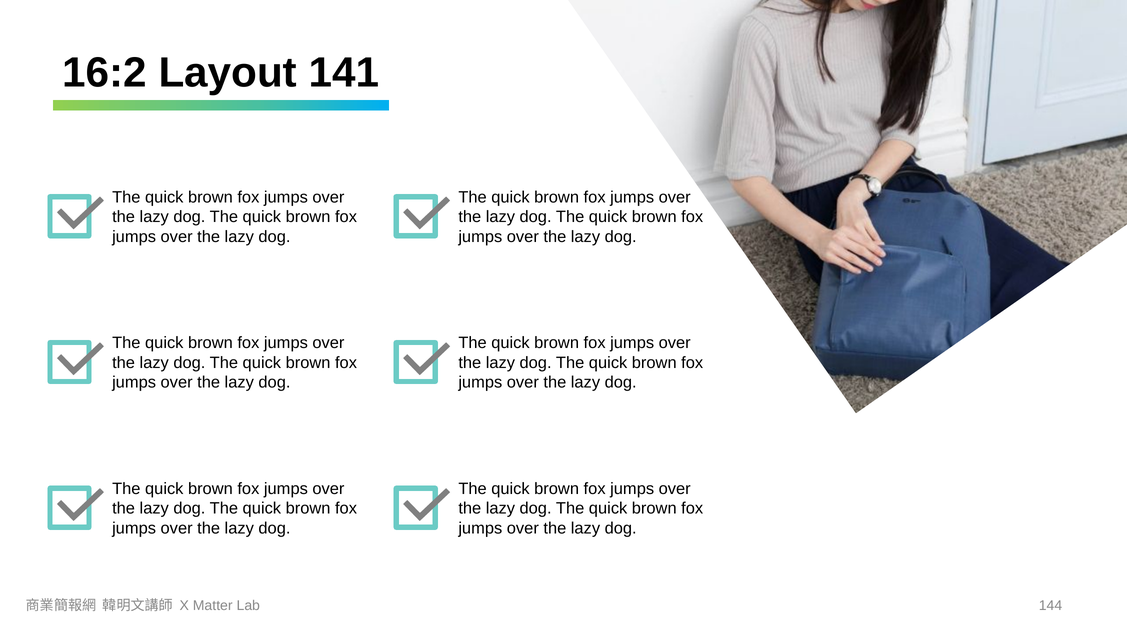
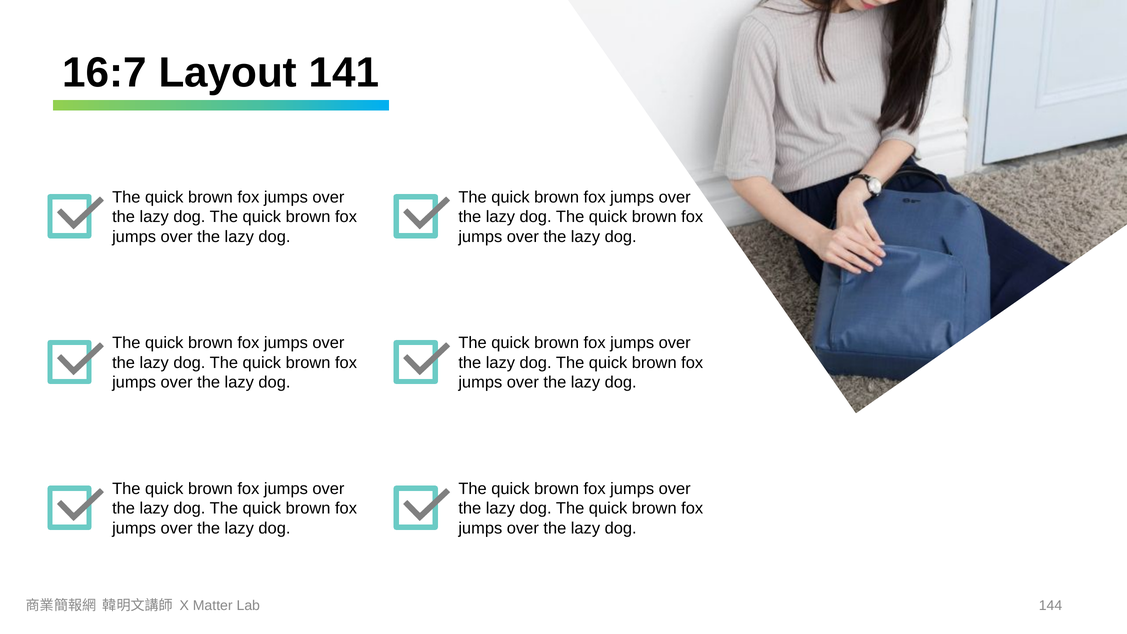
16:2: 16:2 -> 16:7 (105, 73)
